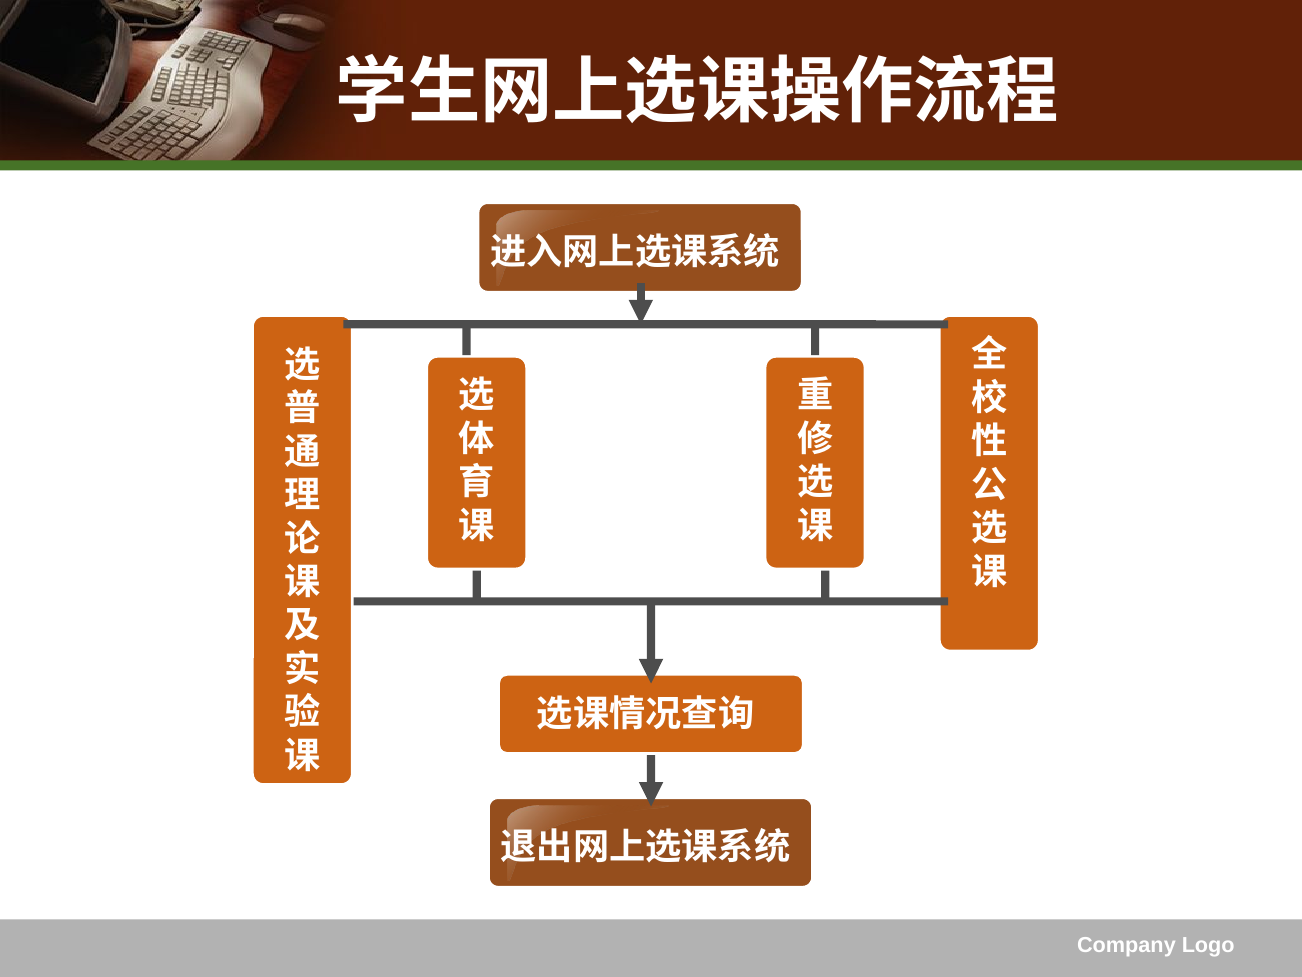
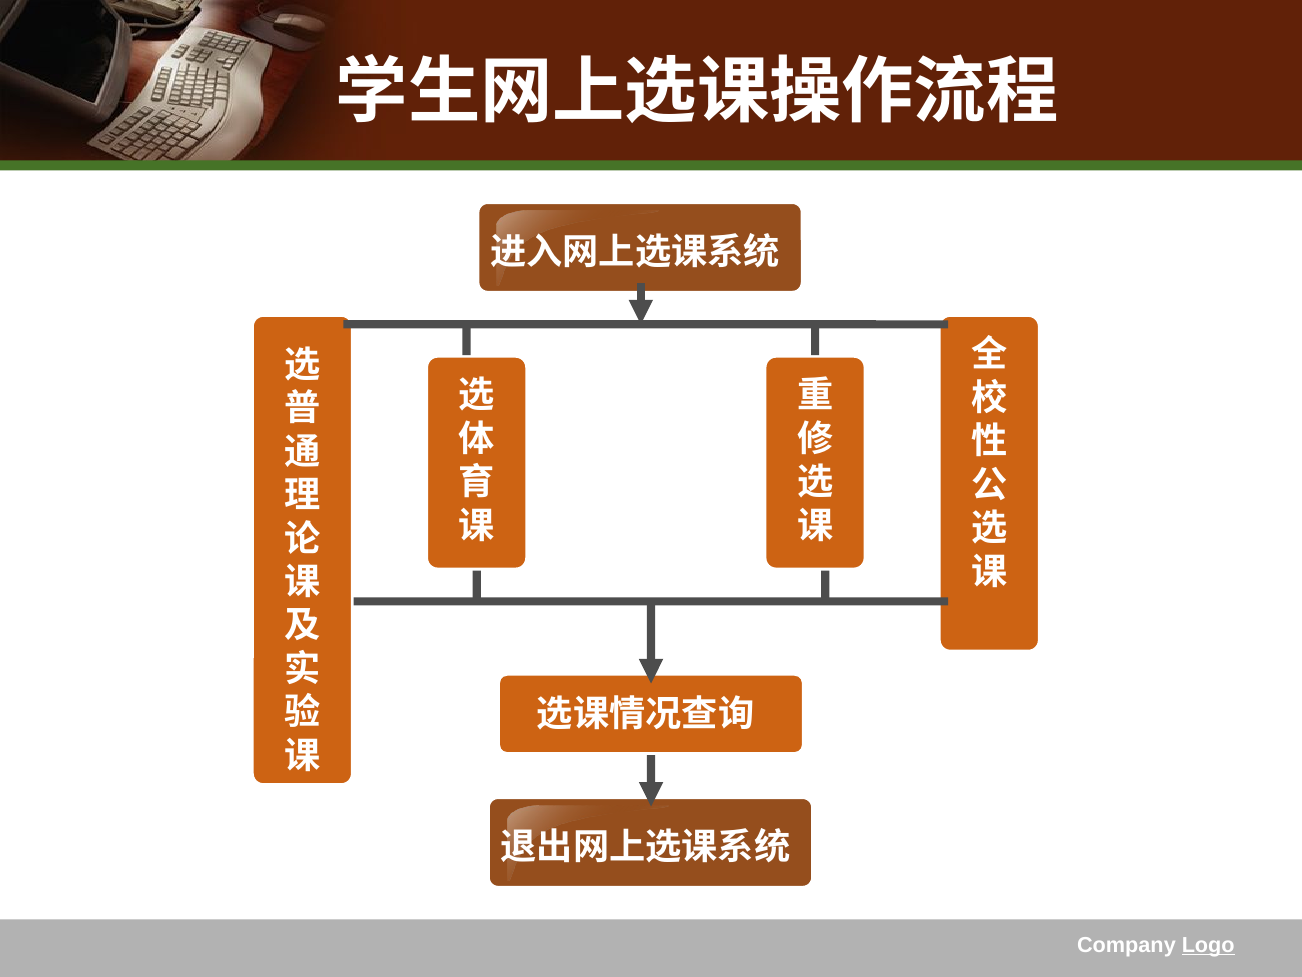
Logo underline: none -> present (1208, 945)
